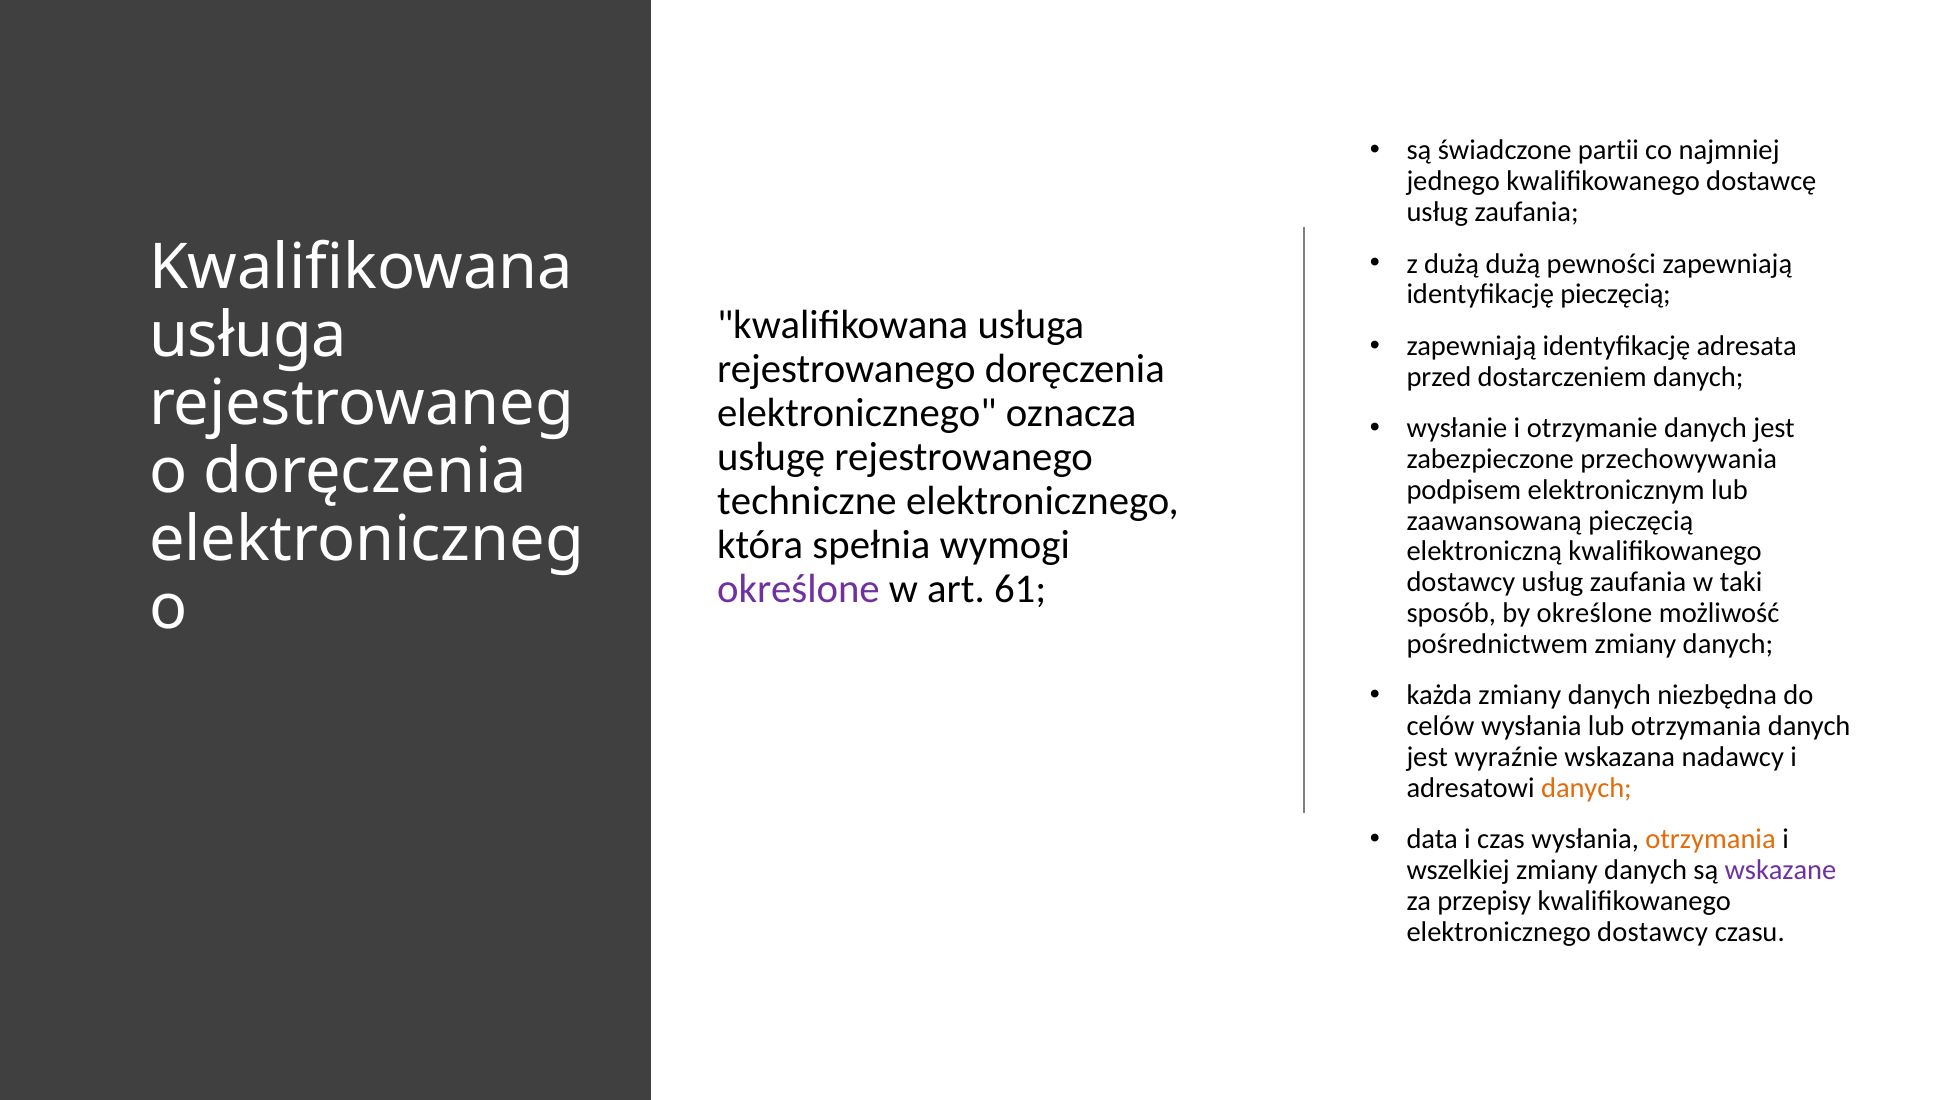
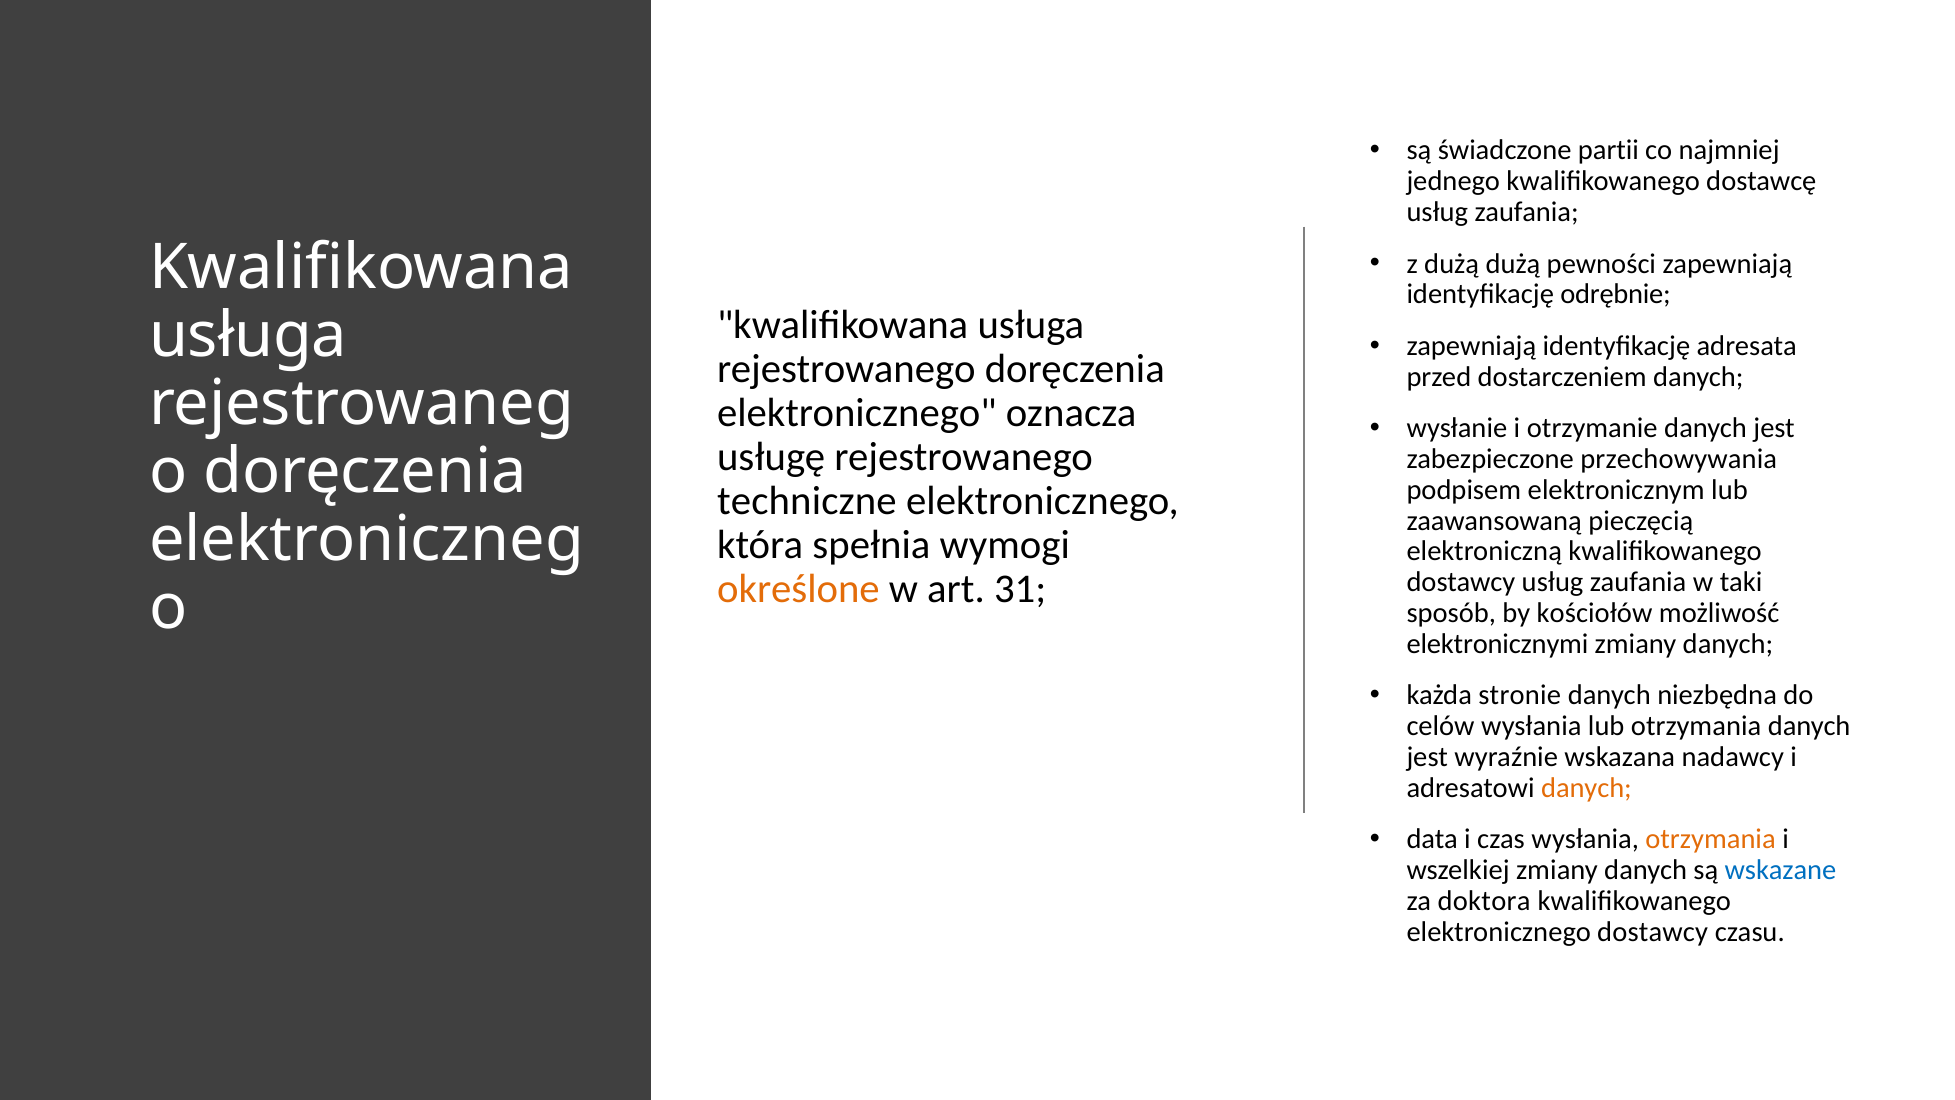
identyfikację pieczęcią: pieczęcią -> odrębnie (1616, 294)
określone colour: purple -> orange (798, 589)
61: 61 -> 31 (1020, 589)
by określone: określone -> kościołów (1595, 613)
pośrednictwem: pośrednictwem -> elektronicznymi (1497, 644)
każda zmiany: zmiany -> stronie (1520, 695)
wskazane colour: purple -> blue (1780, 870)
przepisy: przepisy -> doktora (1484, 901)
